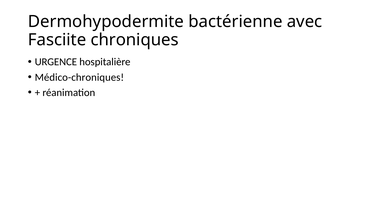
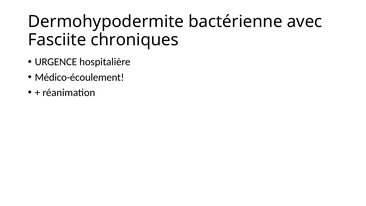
Médico-chroniques: Médico-chroniques -> Médico-écoulement (79, 77)
